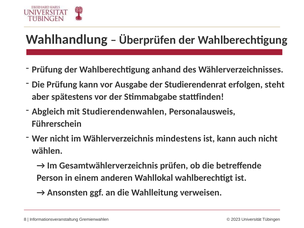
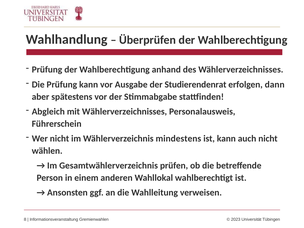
steht: steht -> dann (275, 84)
mit Studierendenwahlen: Studierendenwahlen -> Wählerverzeichnisses (124, 112)
